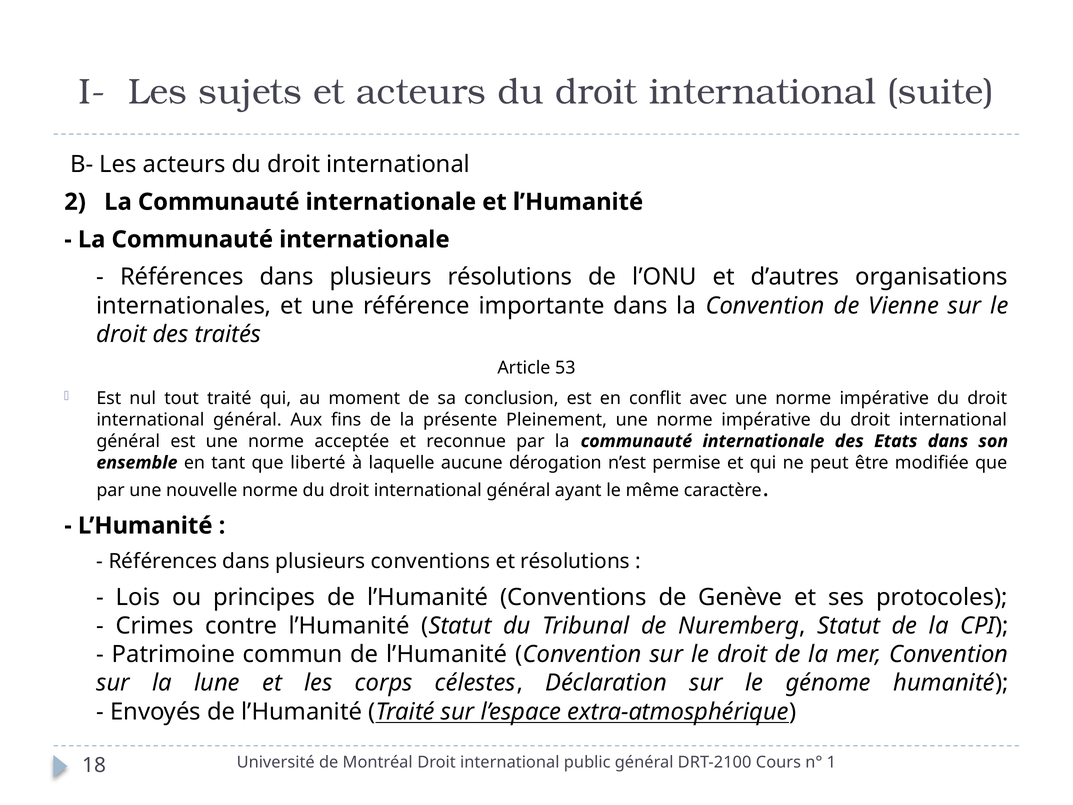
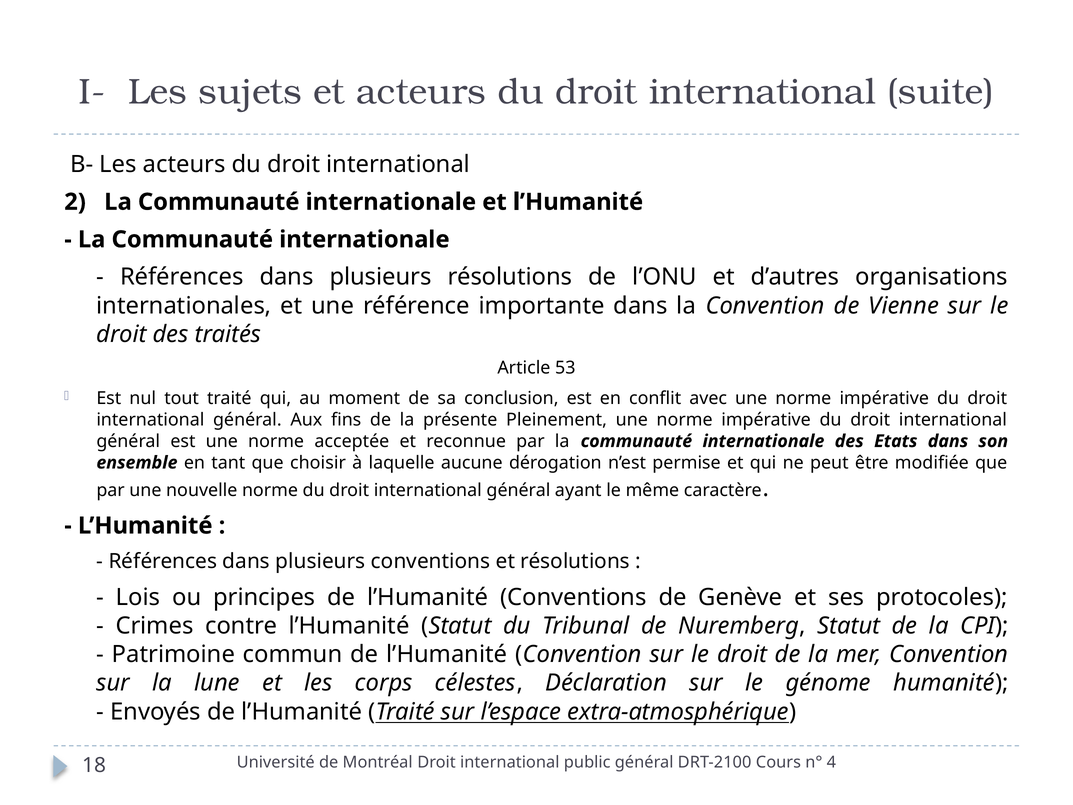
liberté: liberté -> choisir (318, 463)
1: 1 -> 4 (831, 762)
